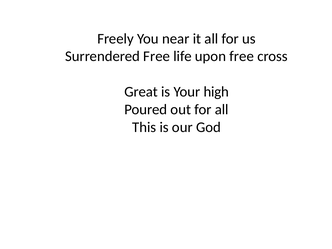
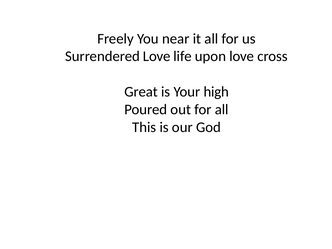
Surrendered Free: Free -> Love (157, 56)
upon free: free -> love (242, 56)
